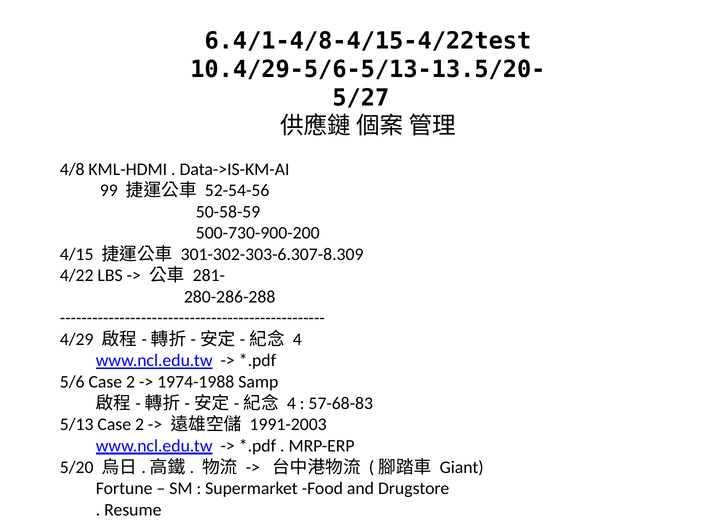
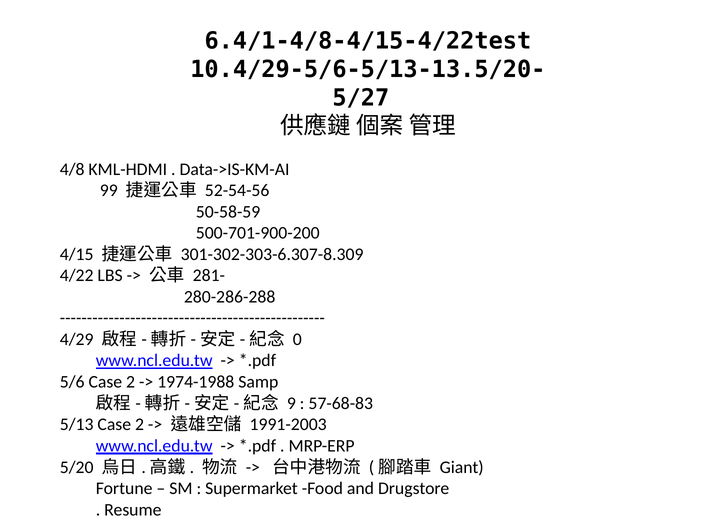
500-730-900-200: 500-730-900-200 -> 500-701-900-200 (258, 233)
4: 4 -> 0 (297, 339)
4: 4 -> 9 (291, 403)
